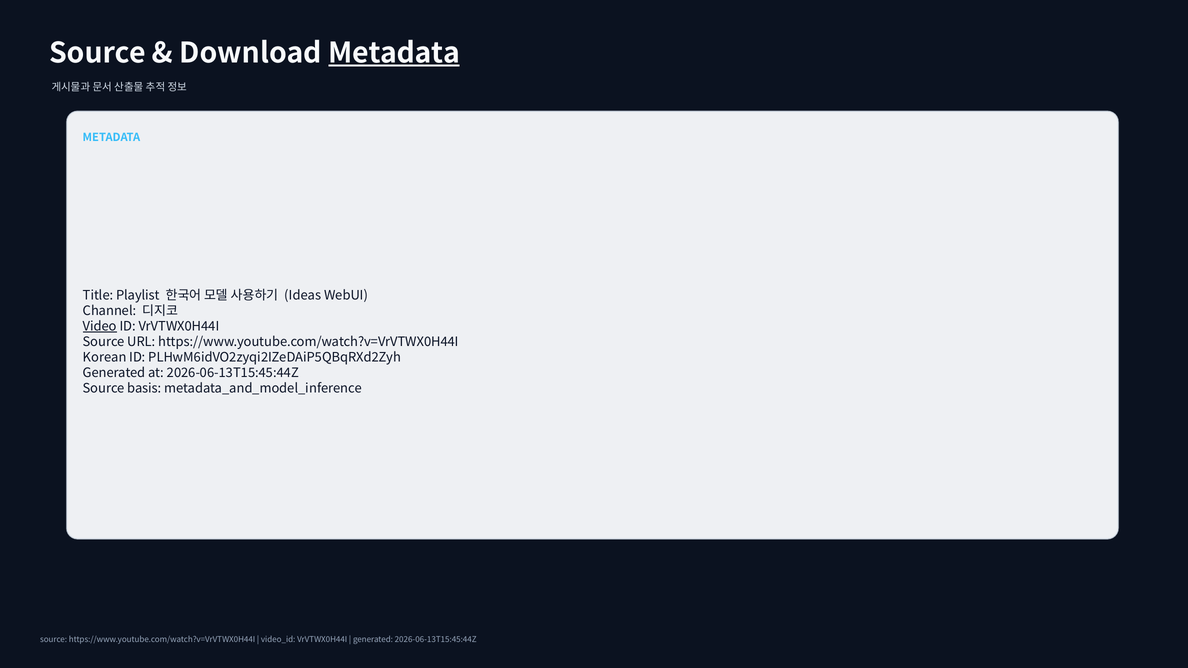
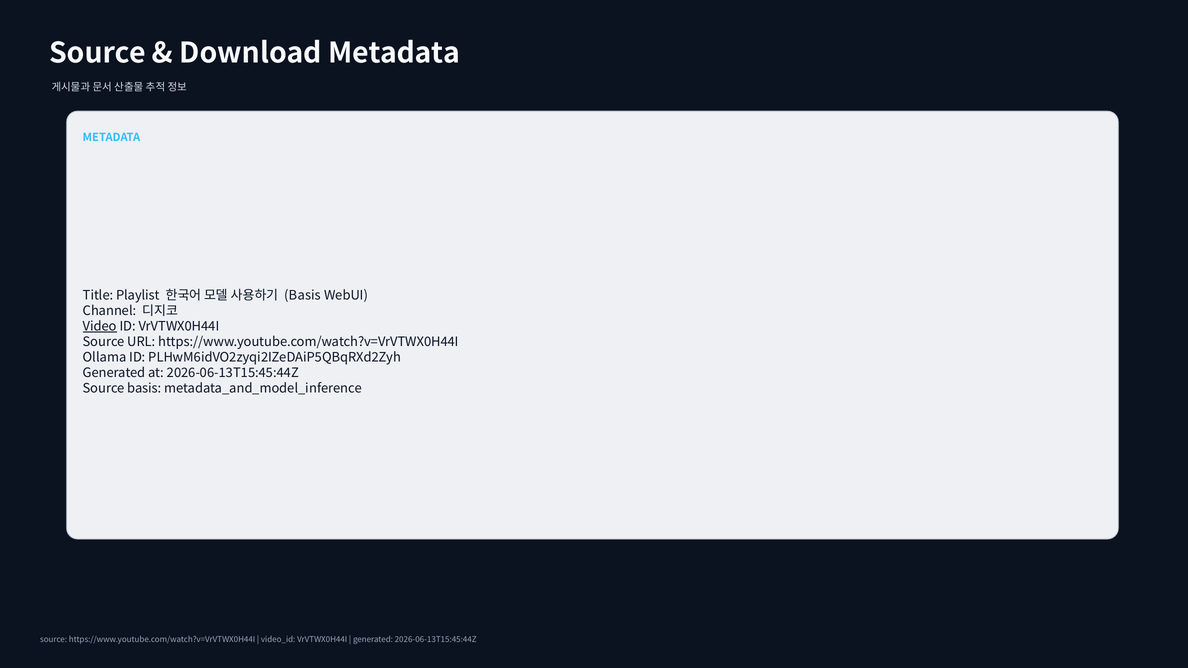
Metadata underline: present -> none (394, 53)
Ideas: Ideas -> Basis (303, 296)
Korean: Korean -> Ollama (105, 358)
